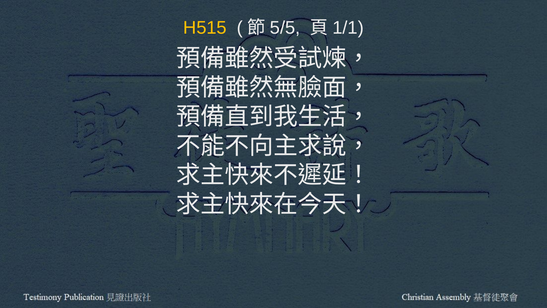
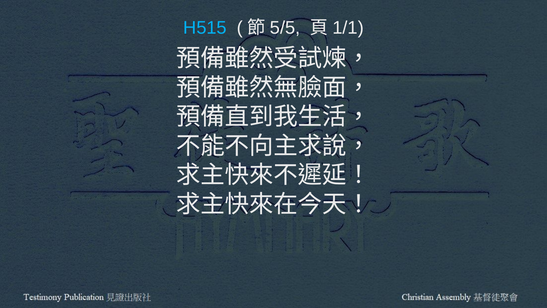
H515 colour: yellow -> light blue (205, 28)
